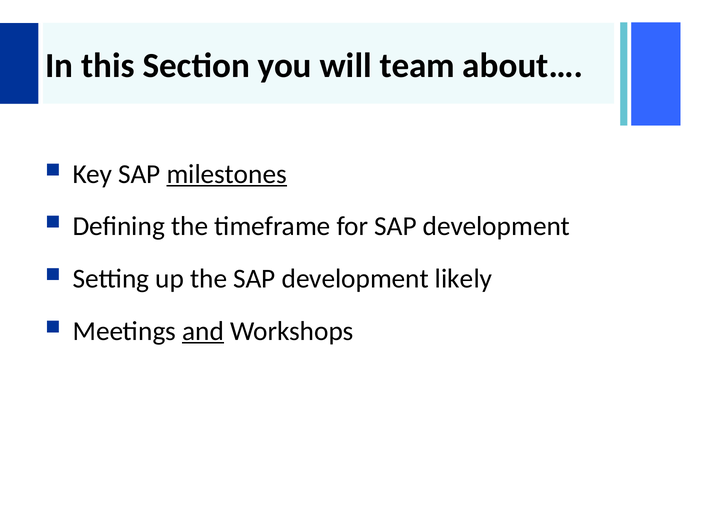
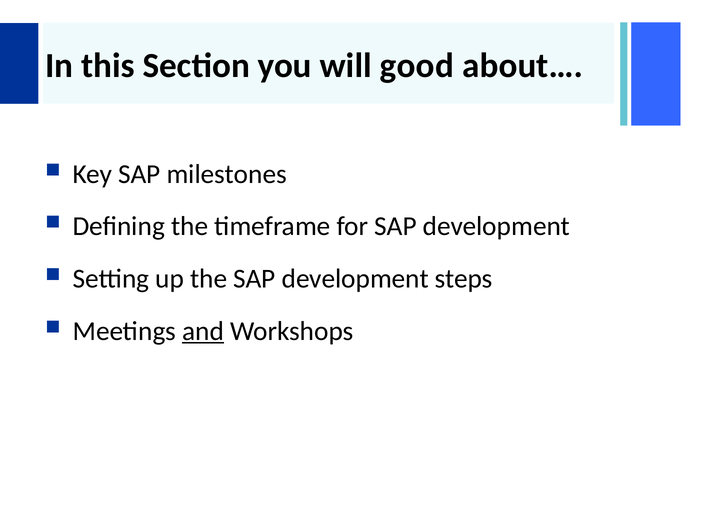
team: team -> good (417, 66)
milestones underline: present -> none (227, 174)
likely: likely -> steps (464, 279)
